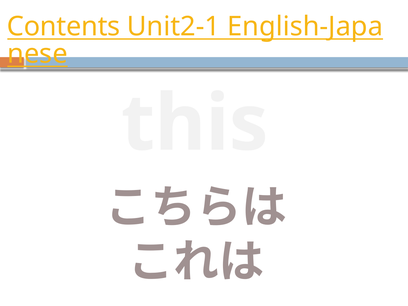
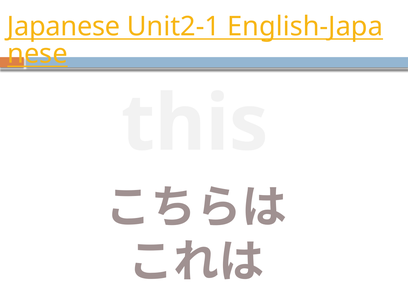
Contents: Contents -> Japanese (64, 27)
